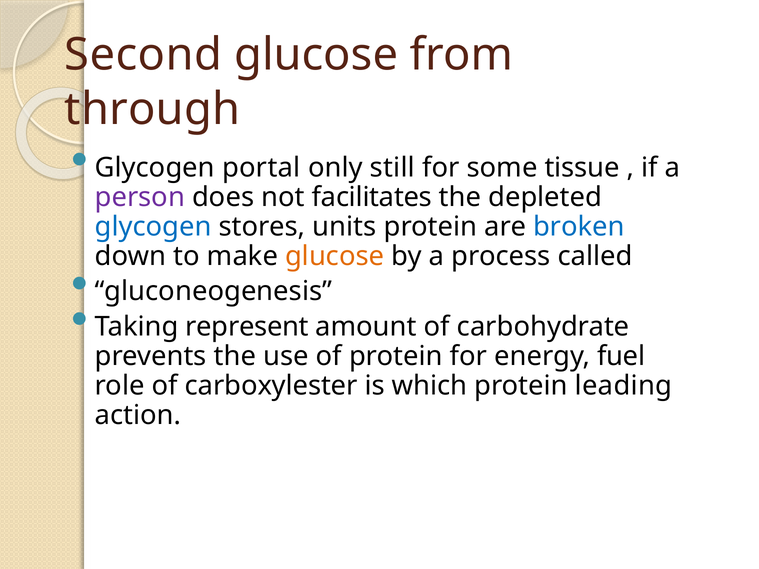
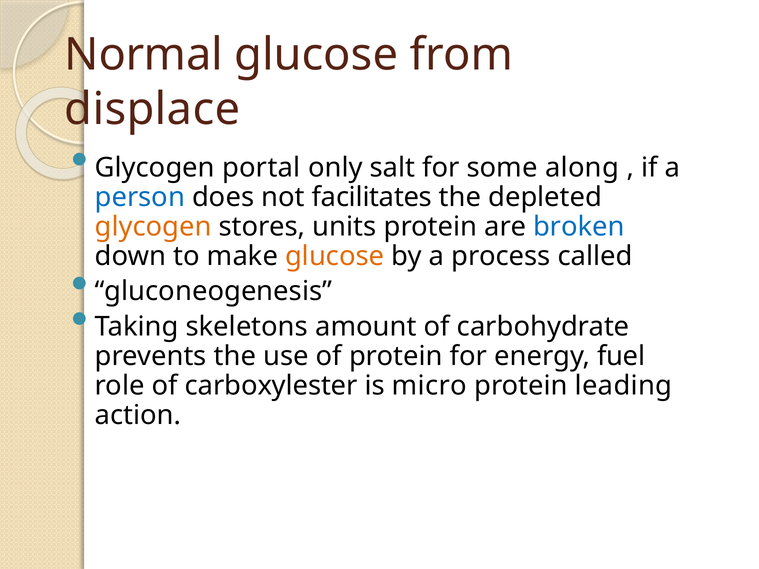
Second: Second -> Normal (144, 55)
through: through -> displace (152, 109)
still: still -> salt (392, 168)
tissue: tissue -> along (582, 168)
person colour: purple -> blue (140, 197)
glycogen colour: blue -> orange (153, 227)
represent: represent -> skeletons (247, 327)
which: which -> micro (429, 386)
